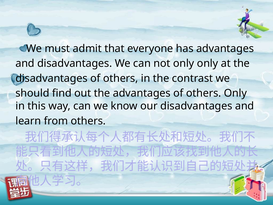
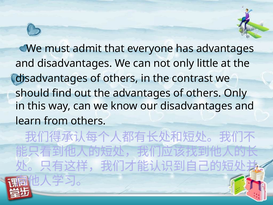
only only: only -> little (208, 63)
